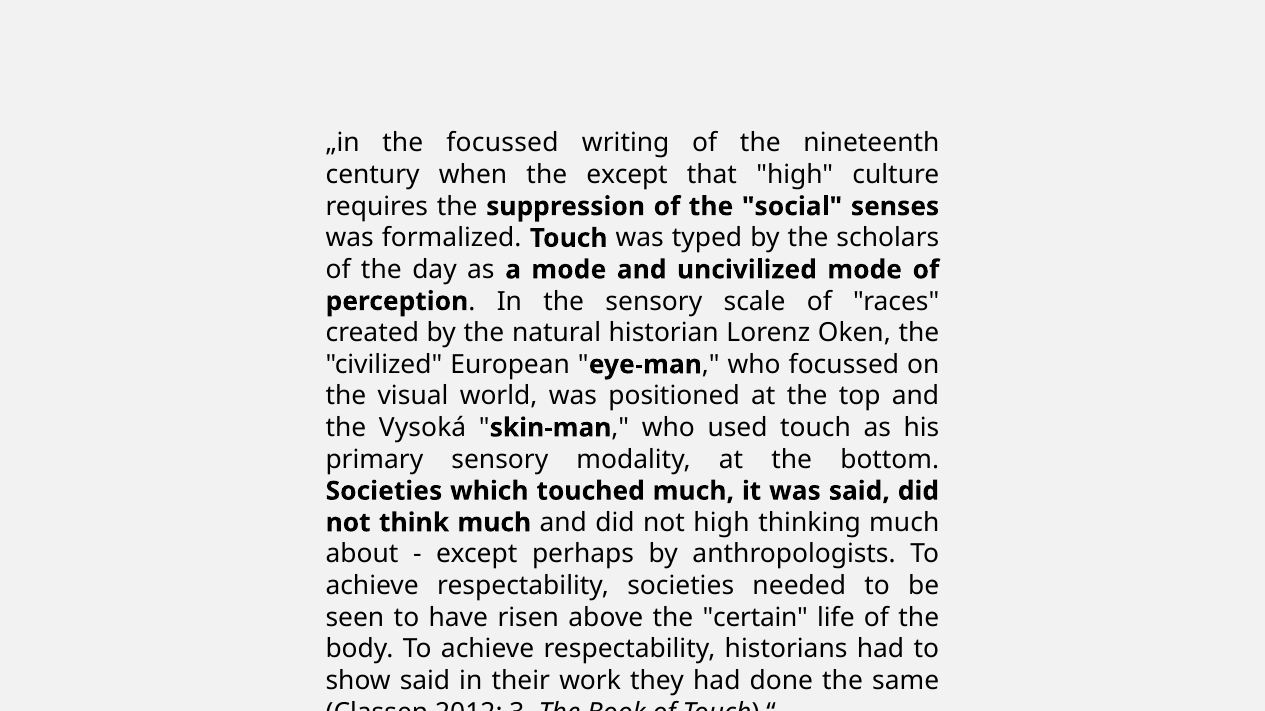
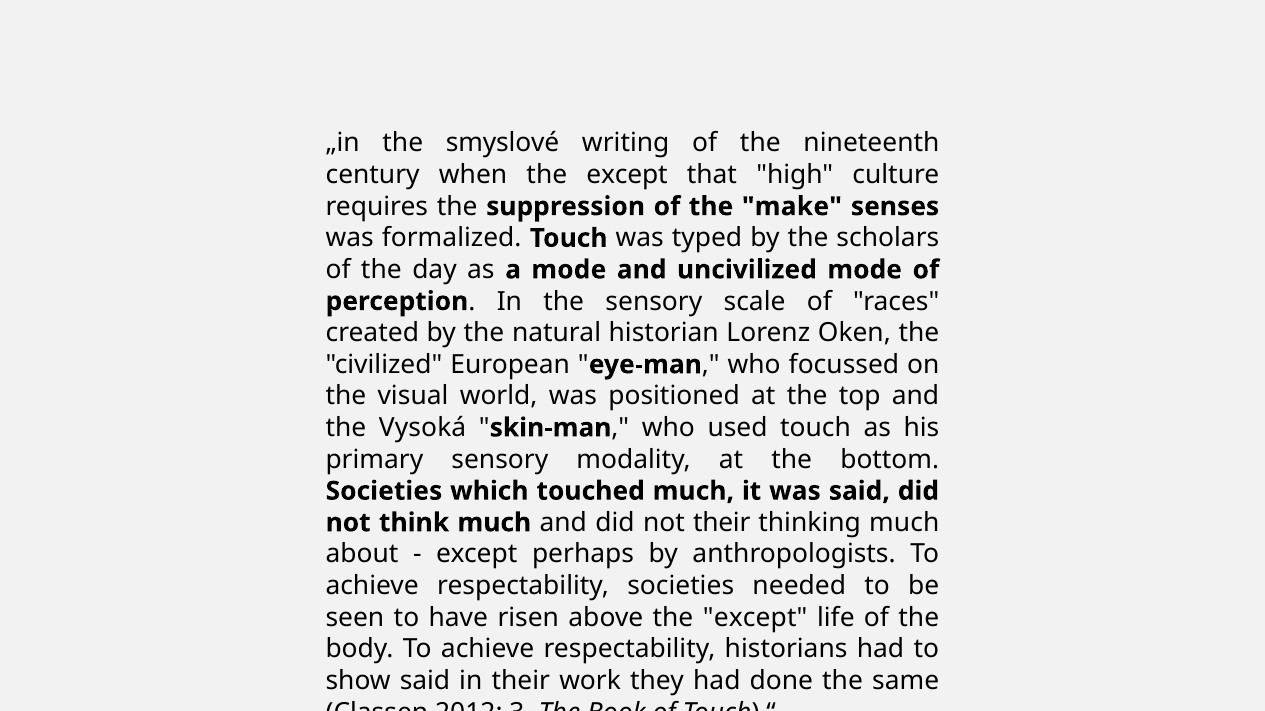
the focussed: focussed -> smyslové (503, 143)
social: social -> make (792, 207)
not high: high -> their (722, 523)
above the certain: certain -> except (755, 618)
